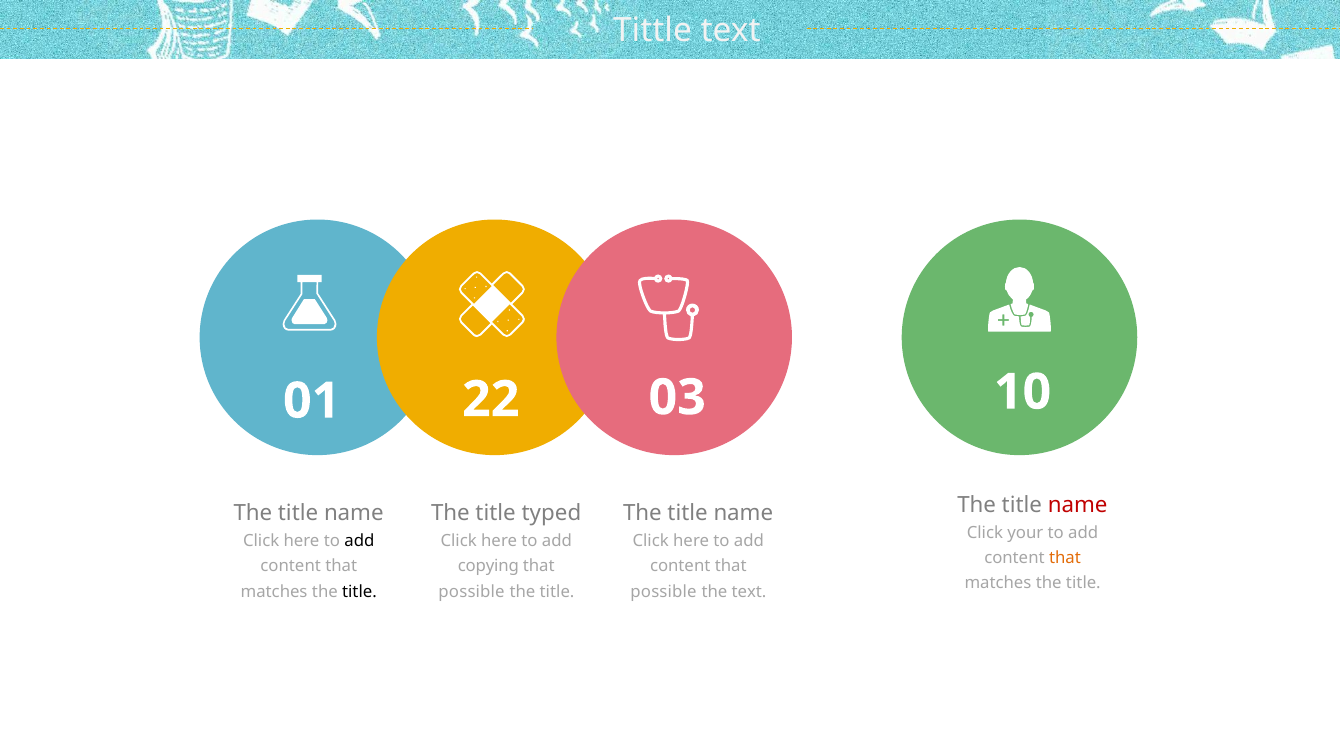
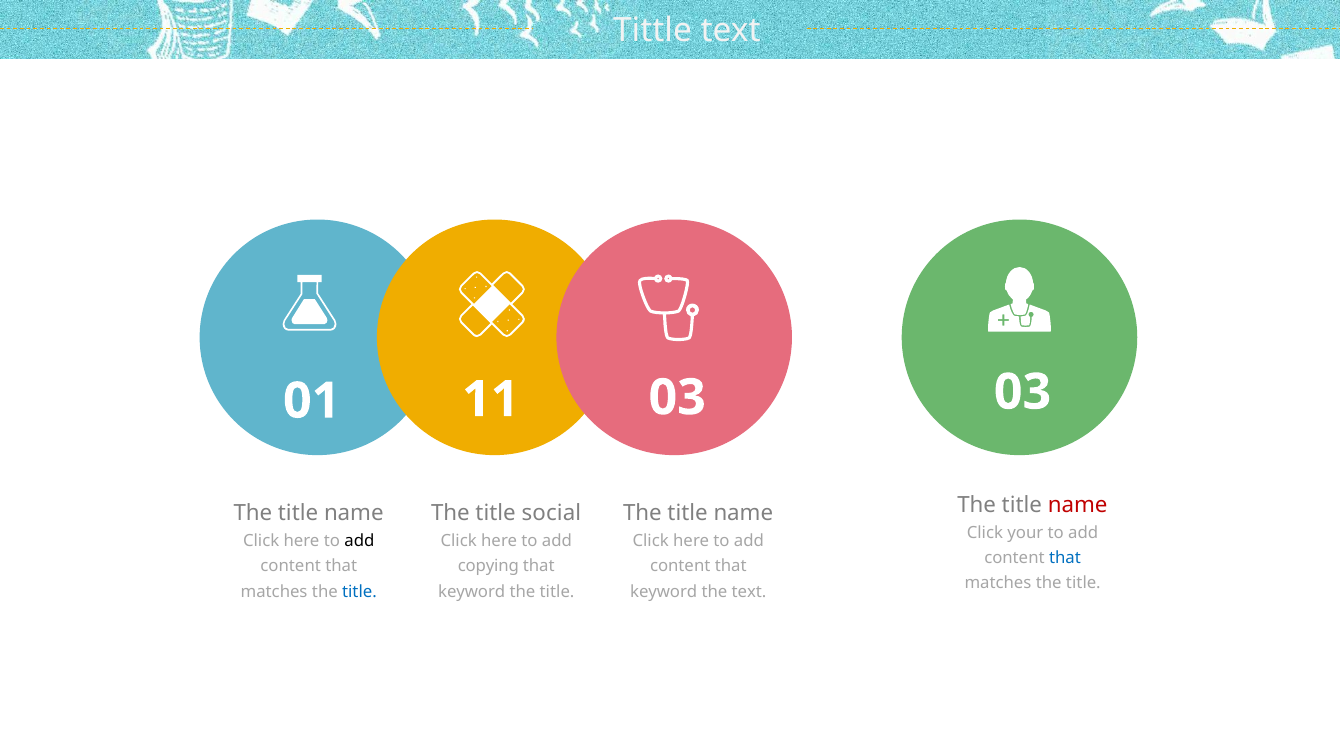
22: 22 -> 11 (491, 399)
03 10: 10 -> 03 (1023, 392)
typed: typed -> social (551, 513)
that colour: orange -> blue (1065, 558)
title colour: black -> blue (359, 592)
possible: possible -> keyword (472, 592)
possible: possible -> keyword (664, 592)
